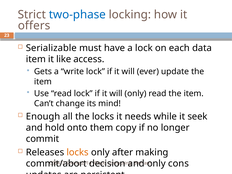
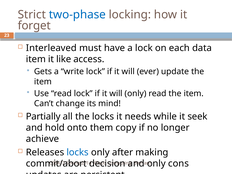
offers: offers -> forget (34, 26)
Serializable: Serializable -> Interleaved (51, 48)
Enough: Enough -> Partially (43, 116)
commit: commit -> achieve (42, 139)
locks colour: orange -> blue (78, 152)
